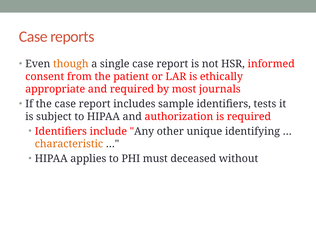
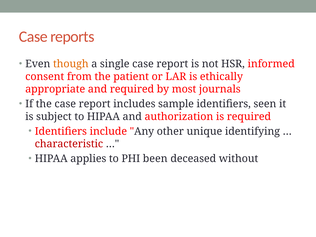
tests: tests -> seen (265, 104)
characteristic colour: orange -> red (69, 144)
must: must -> been (155, 159)
